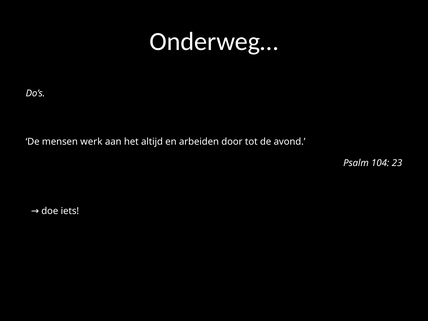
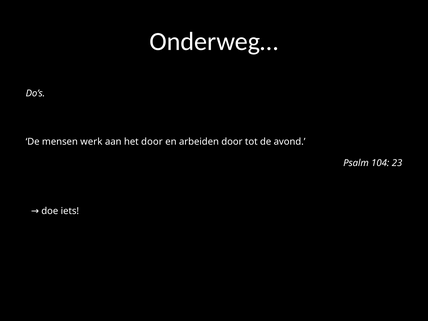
het altijd: altijd -> door (152, 142)
